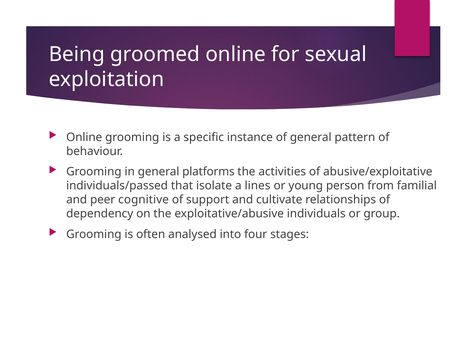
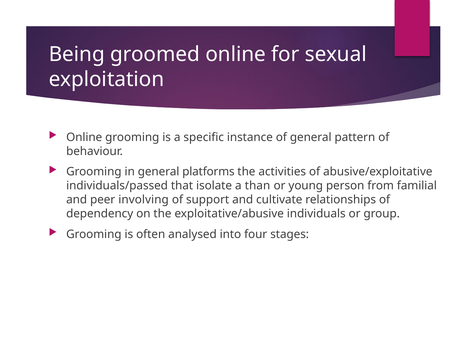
lines: lines -> than (258, 185)
cognitive: cognitive -> involving (144, 199)
